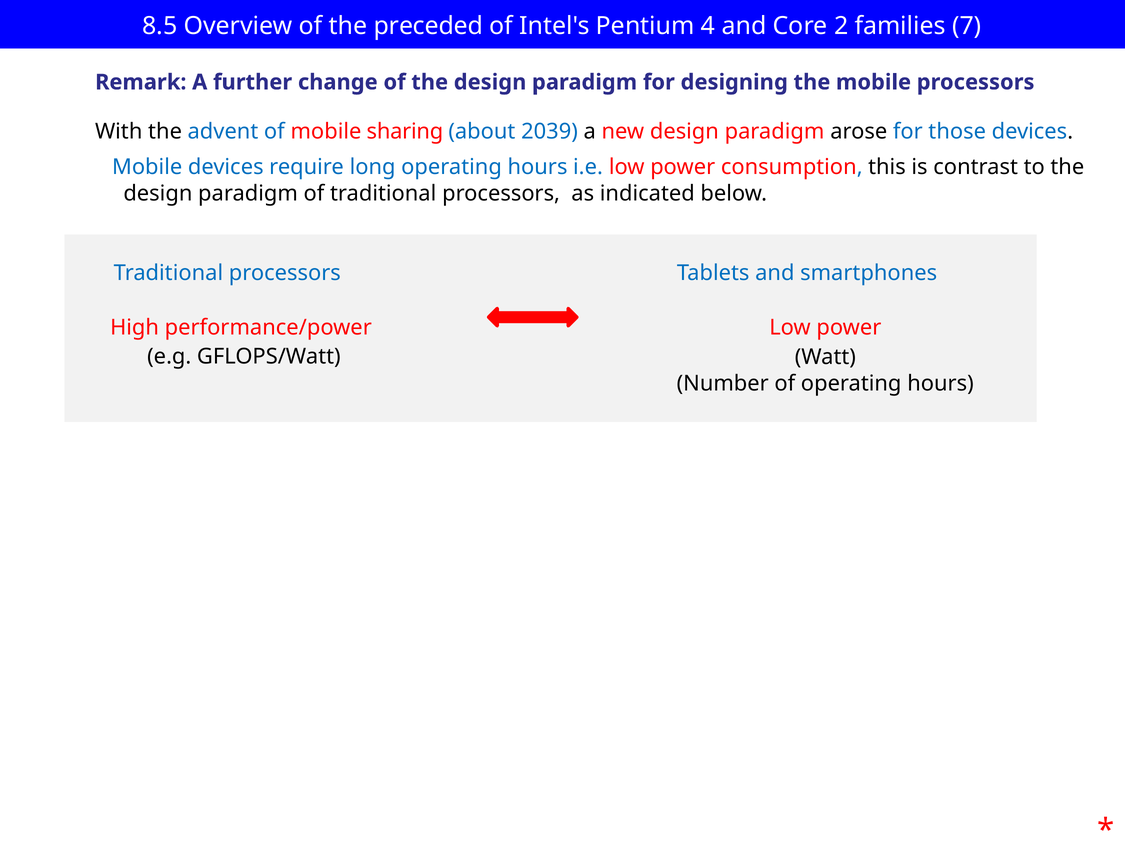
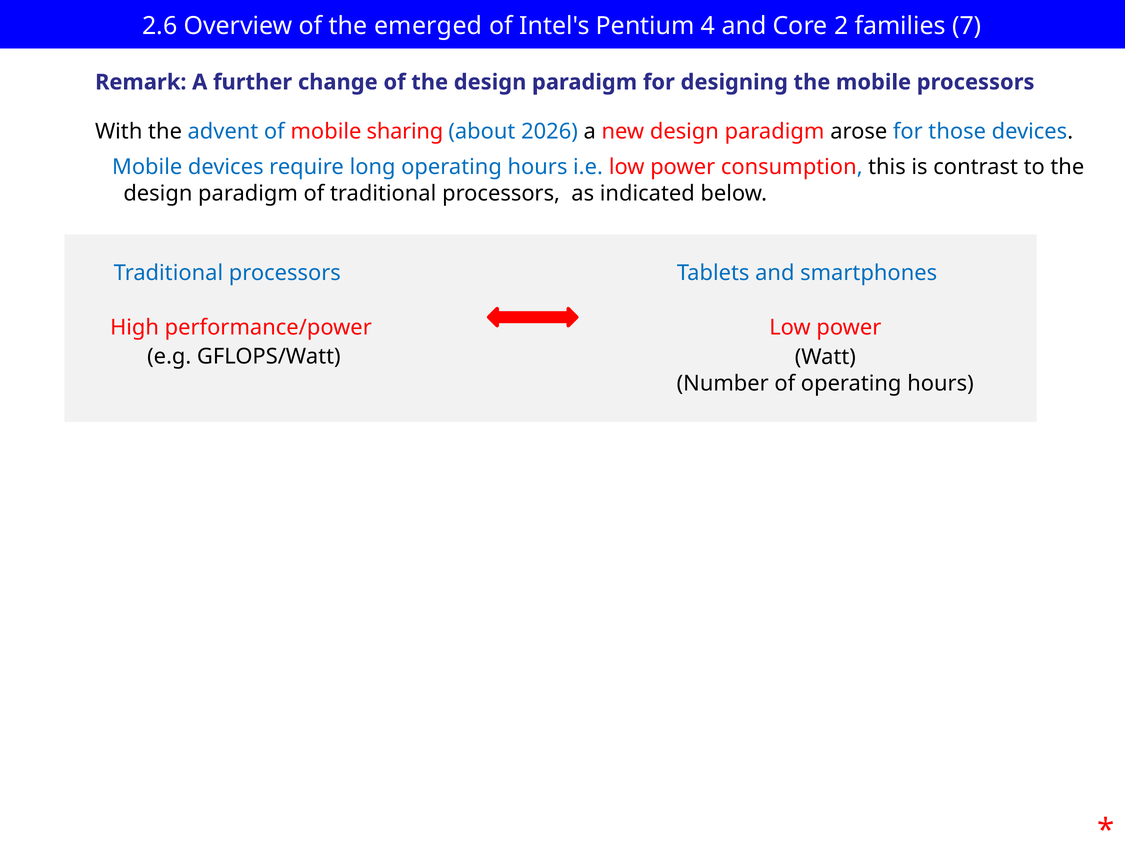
8.5: 8.5 -> 2.6 (160, 26)
preceded: preceded -> emerged (428, 26)
2039: 2039 -> 2026 (550, 131)
